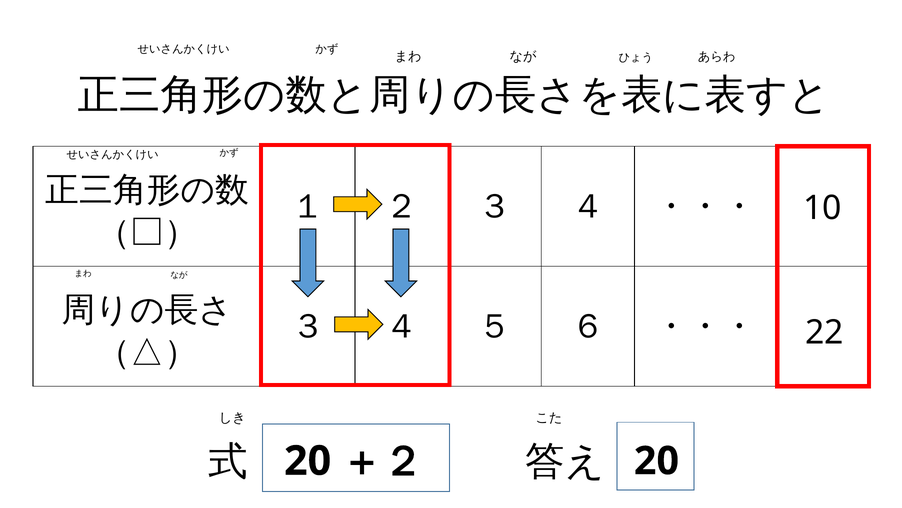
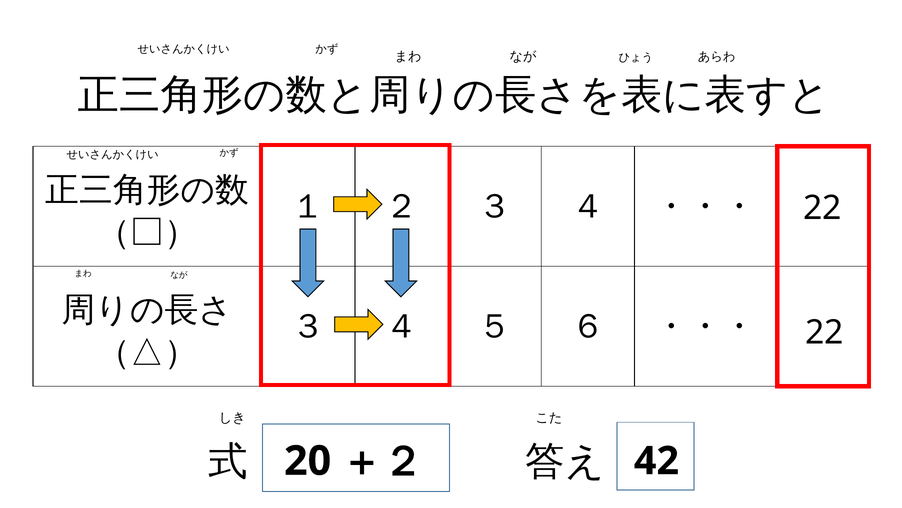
10: 10 -> 22 (822, 208)
20: 20 -> 42 (656, 461)
